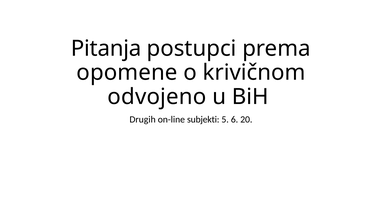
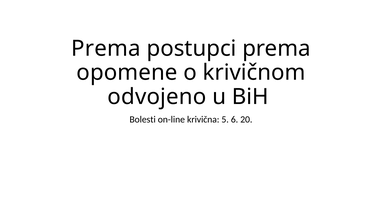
Pitanja: Pitanja -> Prema (106, 48)
Drugih: Drugih -> Bolesti (143, 119)
subjekti: subjekti -> krivična (203, 119)
